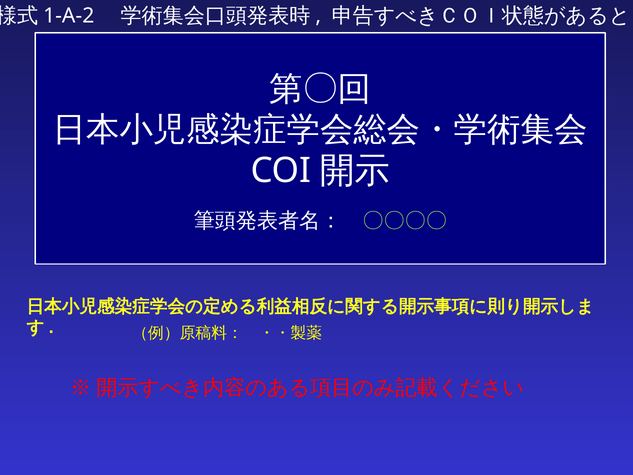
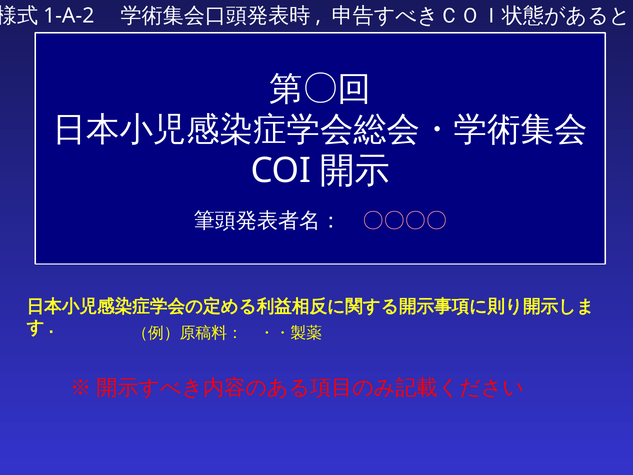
〇〇〇〇 colour: light green -> pink (405, 220)
